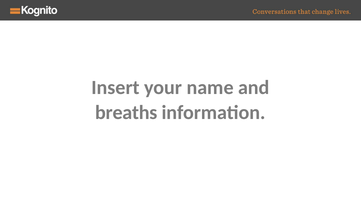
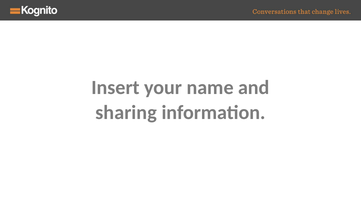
breaths: breaths -> sharing (126, 112)
